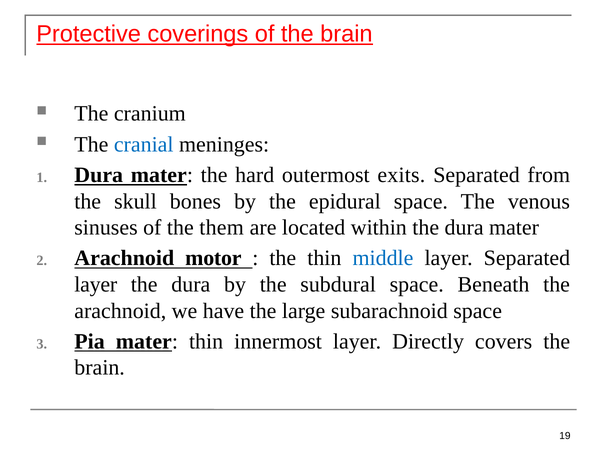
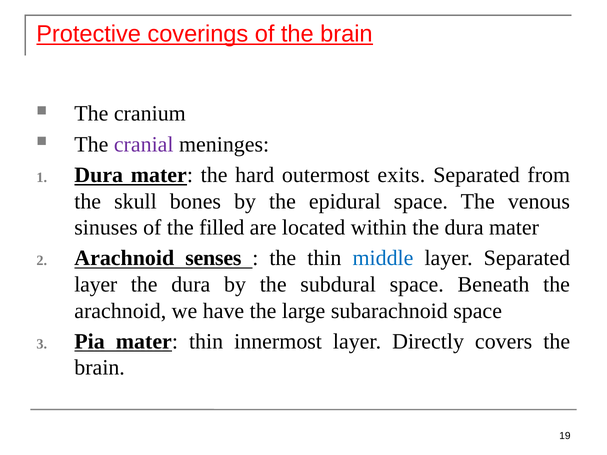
cranial colour: blue -> purple (144, 144)
them: them -> filled (222, 228)
motor: motor -> senses (213, 258)
